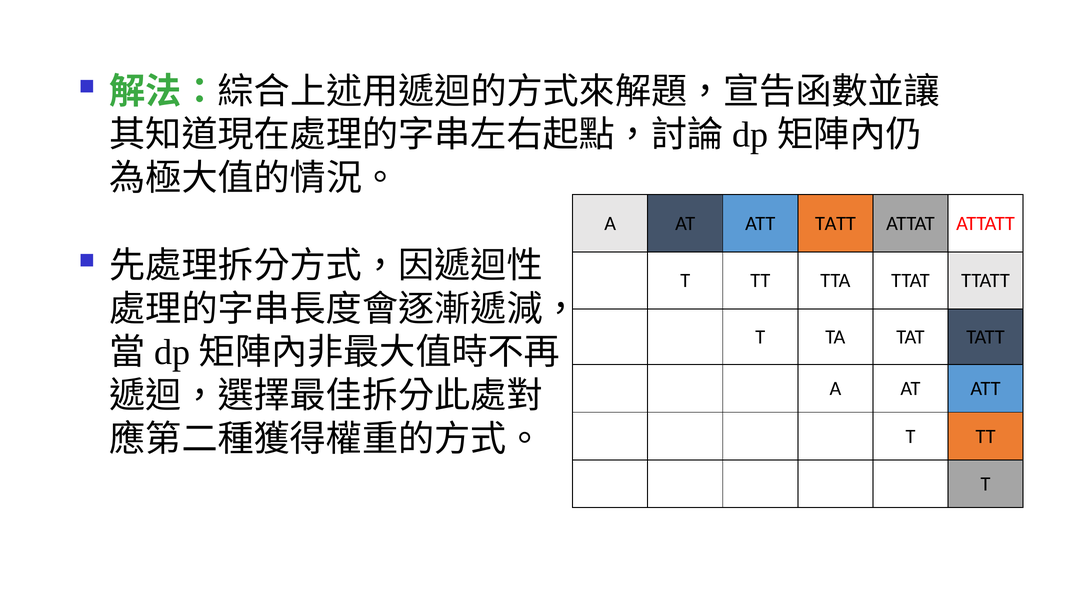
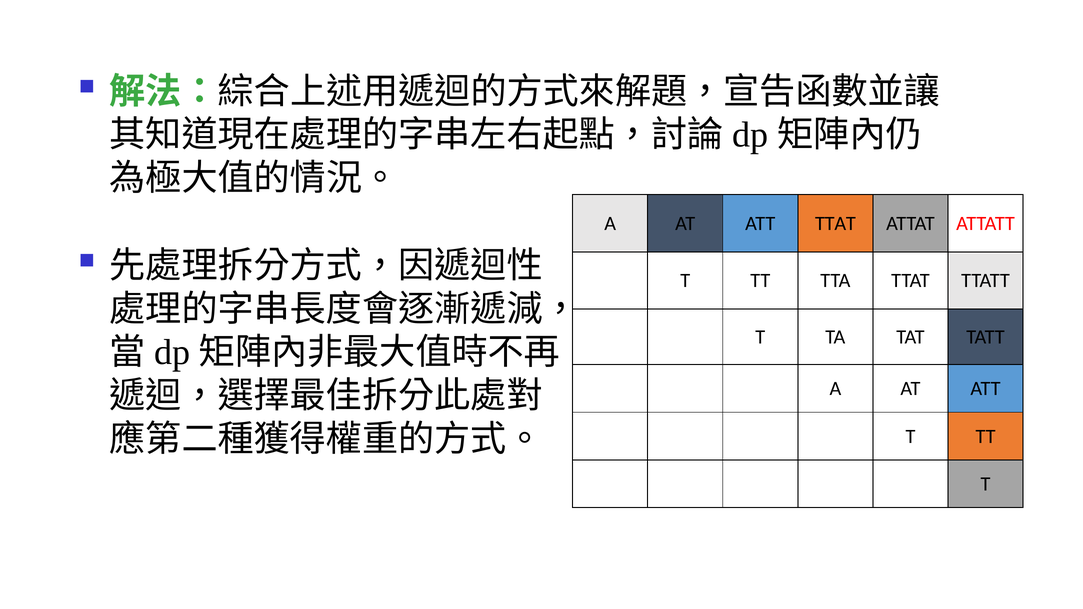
ATT TATT: TATT -> TTAT (835, 224)
